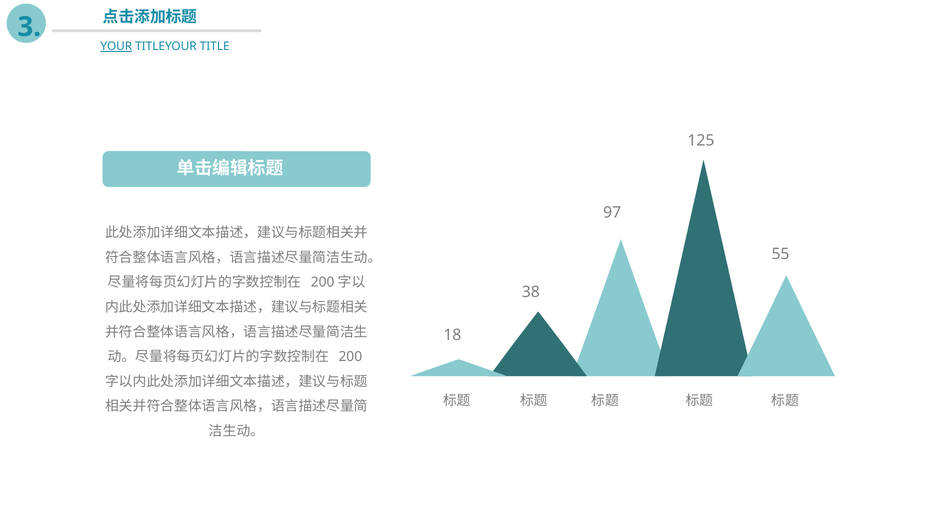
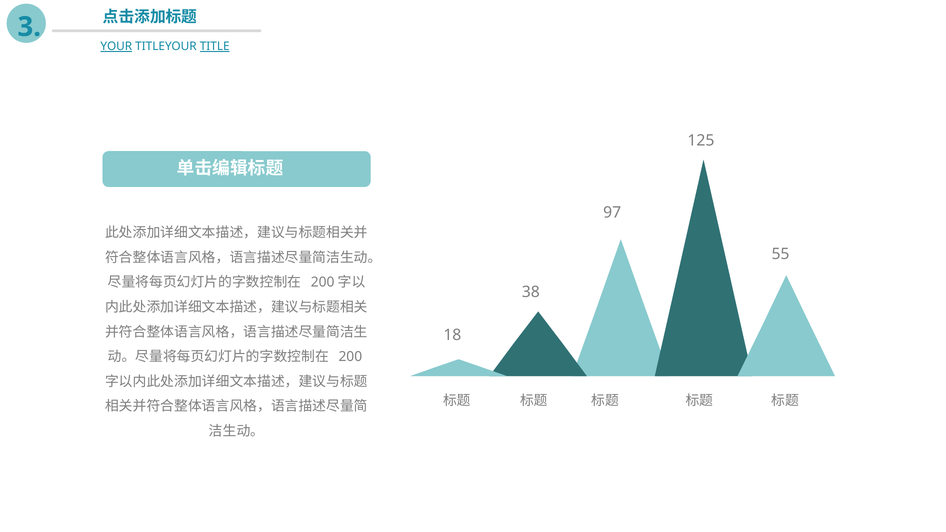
TITLE underline: none -> present (215, 46)
